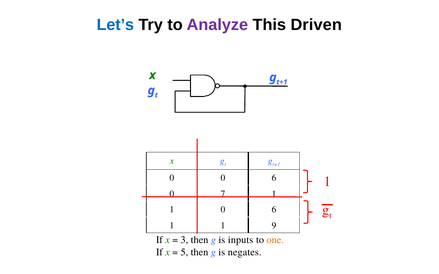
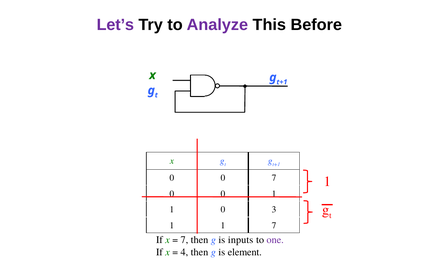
Let’s colour: blue -> purple (115, 25)
Driven: Driven -> Before (316, 25)
0 0 6: 6 -> 7 (274, 178)
7: 7 -> 0 (223, 194)
1 0 6: 6 -> 3 (274, 210)
1 9: 9 -> 7 (274, 226)
3: 3 -> 7 (184, 240)
one colour: orange -> purple (275, 240)
5: 5 -> 4 (184, 252)
negates: negates -> element (245, 252)
